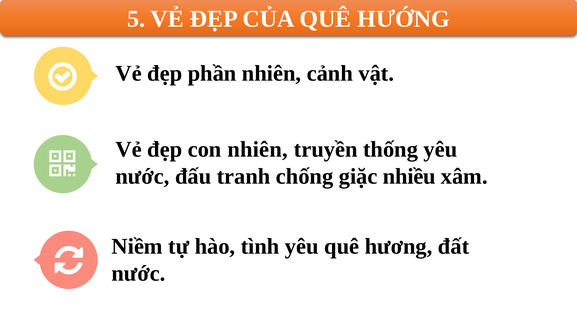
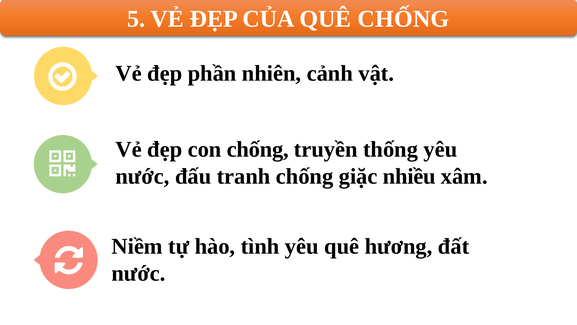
QUÊ HƯỚNG: HƯỚNG -> CHỐNG (403, 19)
con nhiên: nhiên -> chống (258, 149)
